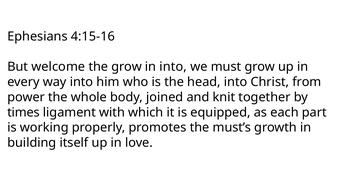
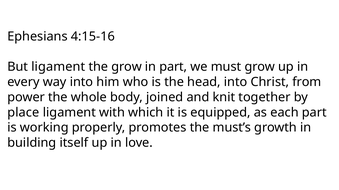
But welcome: welcome -> ligament (58, 67)
in into: into -> part (173, 67)
times: times -> place (23, 113)
